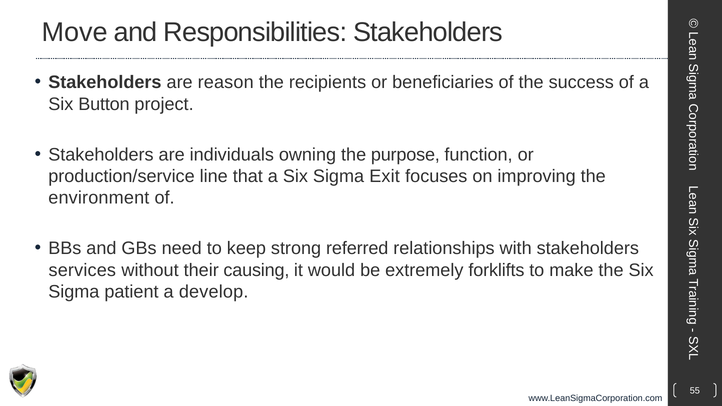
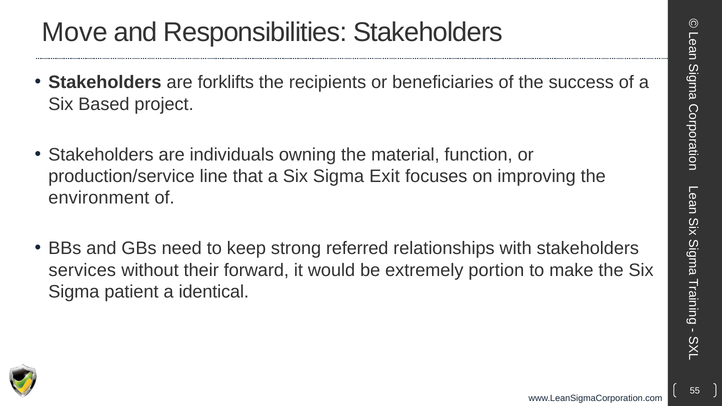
reason: reason -> forklifts (226, 82)
Button: Button -> Based (104, 104)
purpose: purpose -> material (405, 155)
causing: causing -> forward (256, 270)
forklifts: forklifts -> portion (496, 270)
develop: develop -> identical (214, 292)
